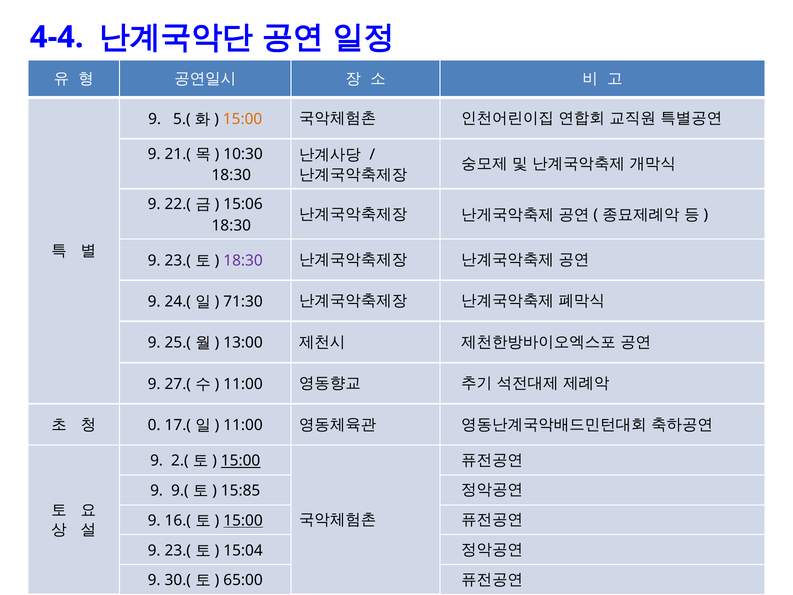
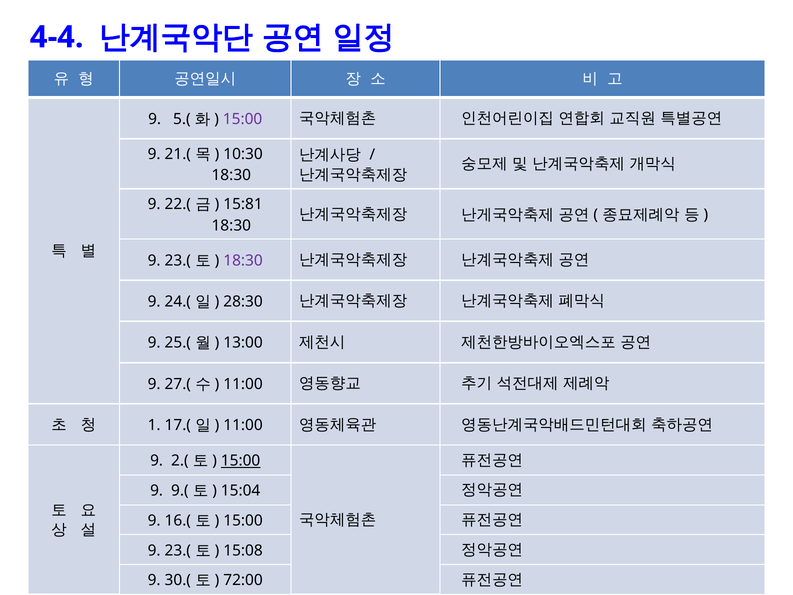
15:00 colour: orange -> purple (243, 119)
15:06: 15:06 -> 15:81 (243, 204)
71:30: 71:30 -> 28:30 (243, 302)
0: 0 -> 1 (154, 425)
15:85: 15:85 -> 15:04 (241, 491)
15:00 underline: present -> none (243, 520)
15:04: 15:04 -> 15:08 (243, 550)
65:00: 65:00 -> 72:00 (243, 580)
